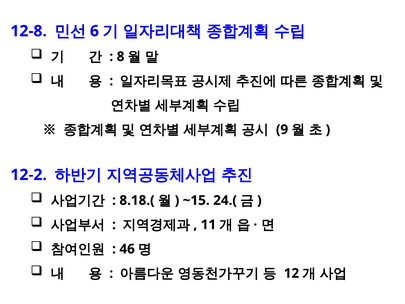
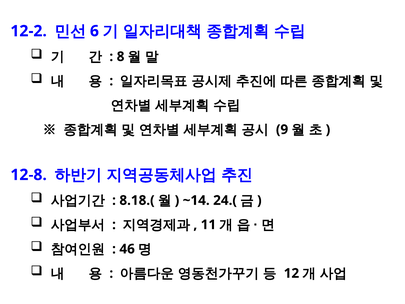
12-8: 12-8 -> 12-2 (29, 31)
12-2: 12-2 -> 12-8 (29, 175)
~15: ~15 -> ~14 (196, 200)
